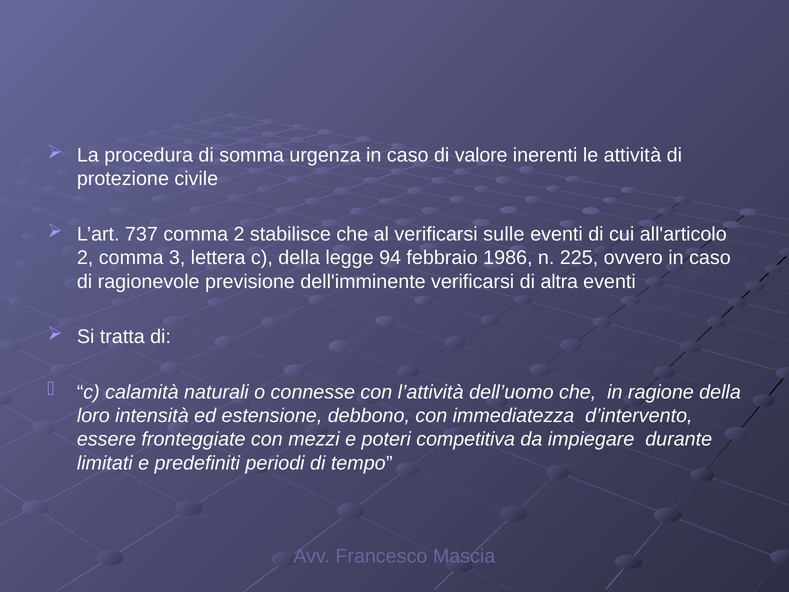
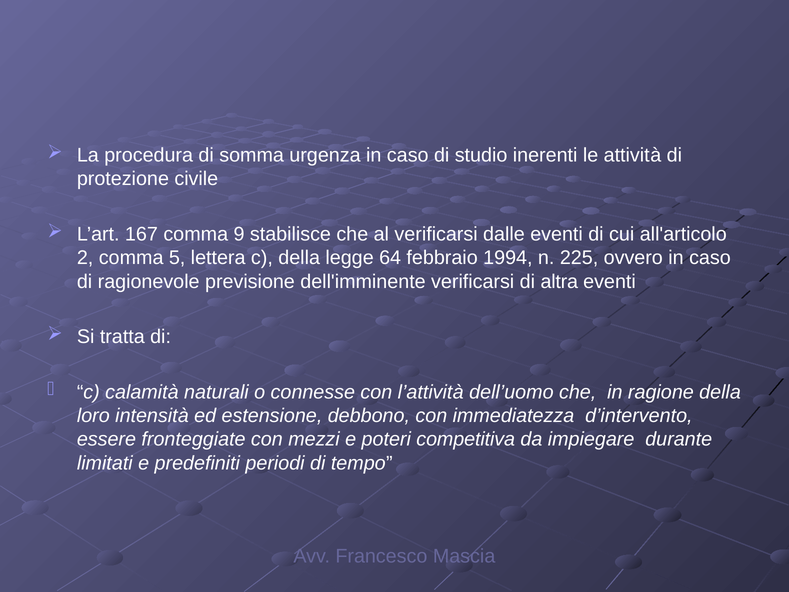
valore: valore -> studio (481, 155)
737: 737 -> 167 (141, 234)
comma 2: 2 -> 9 (239, 234)
sulle: sulle -> dalle (504, 234)
3: 3 -> 5 (177, 258)
94: 94 -> 64 (390, 258)
1986: 1986 -> 1994 (508, 258)
